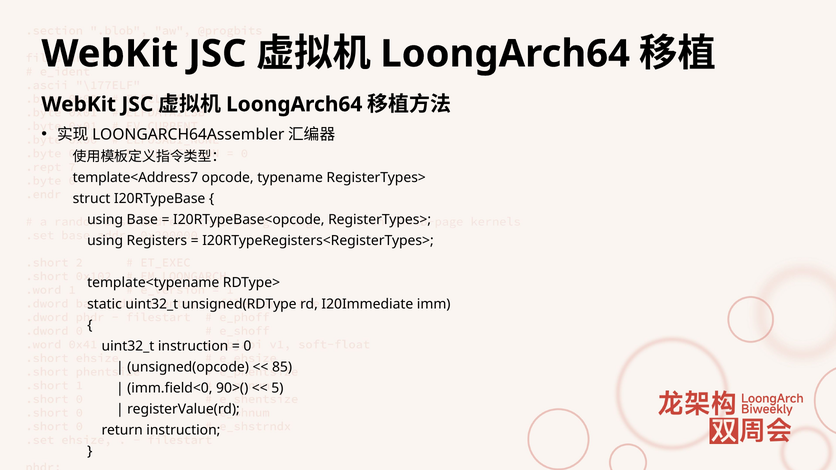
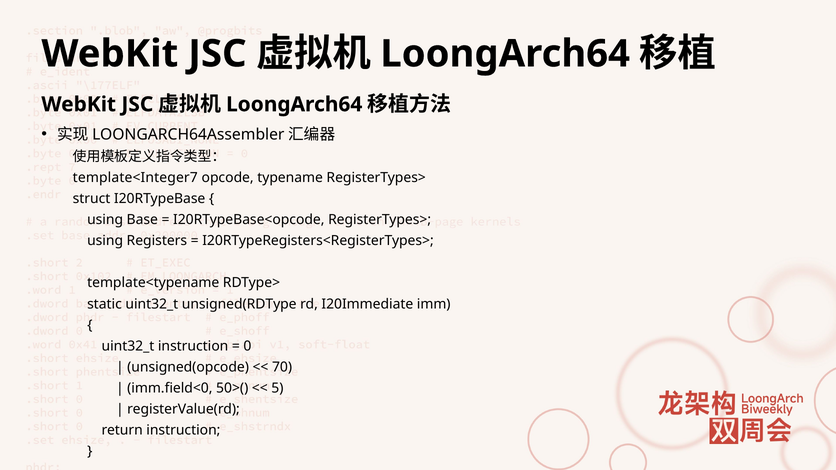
template<Address7: template<Address7 -> template<Integer7 (135, 178)
85: 85 -> 70 (282, 367)
90>(: 90>( -> 50>( (232, 388)
